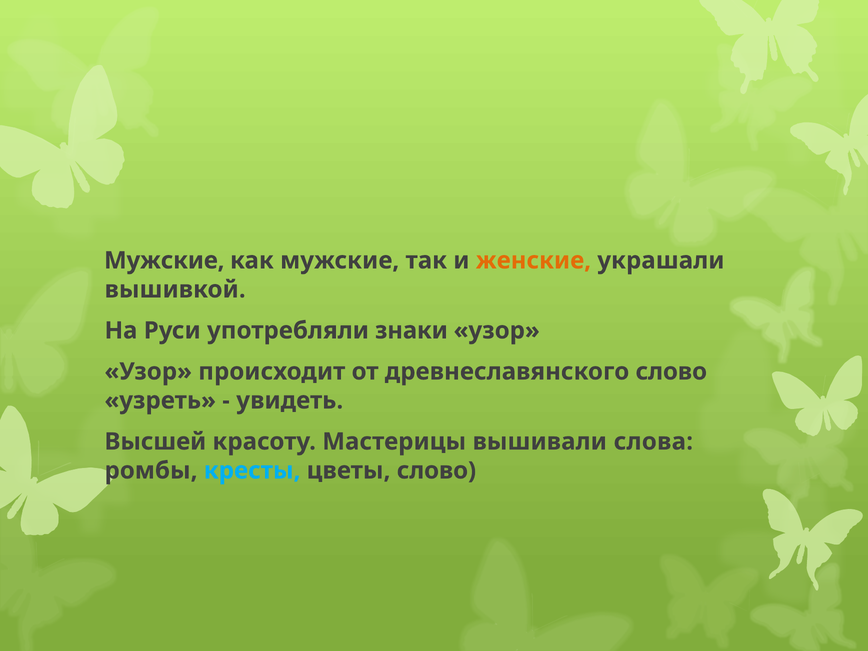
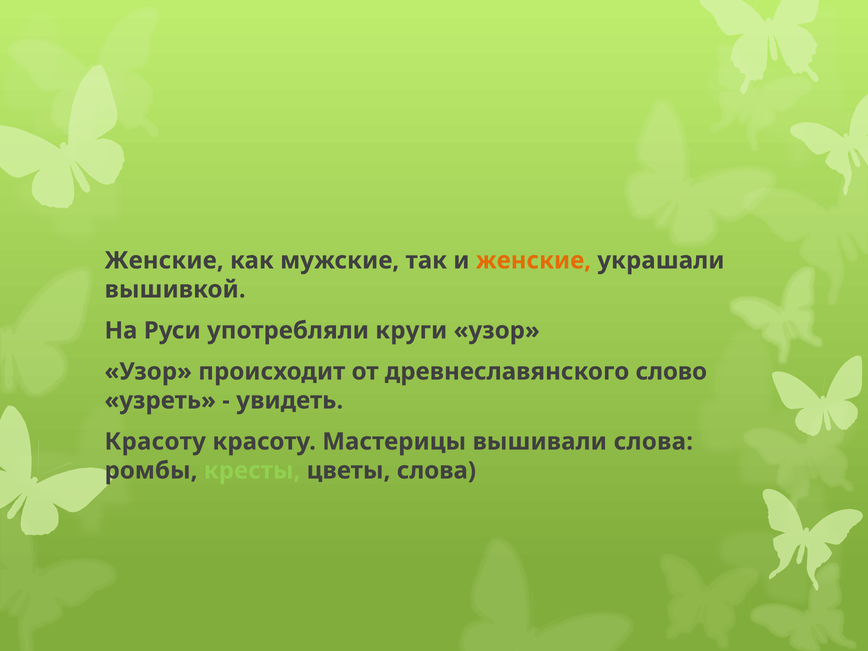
Мужские: Мужские -> Женские (164, 261)
знаки: знаки -> круги (411, 331)
Высшей: Высшей -> Красоту (155, 442)
кресты colour: light blue -> light green (252, 471)
цветы слово: слово -> слова (436, 471)
